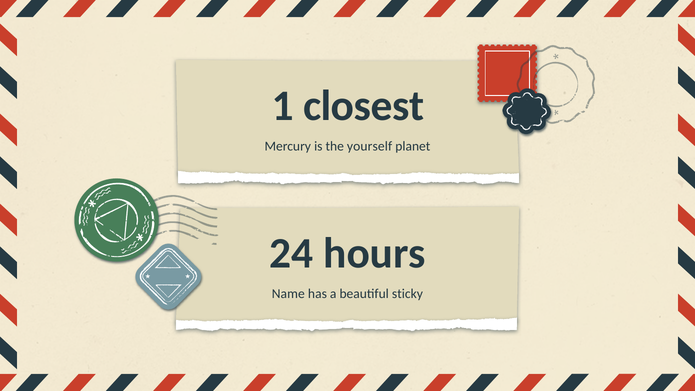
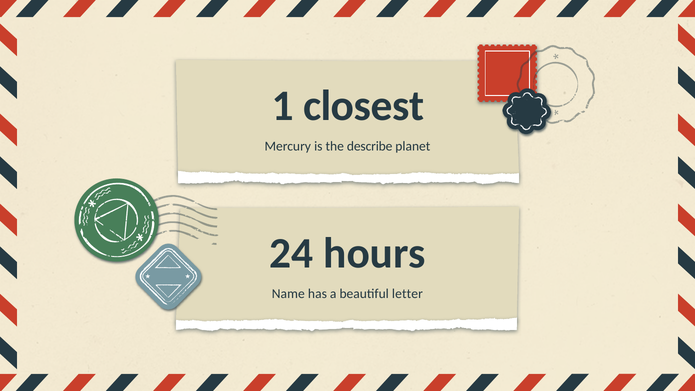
yourself: yourself -> describe (370, 146)
sticky: sticky -> letter (407, 294)
